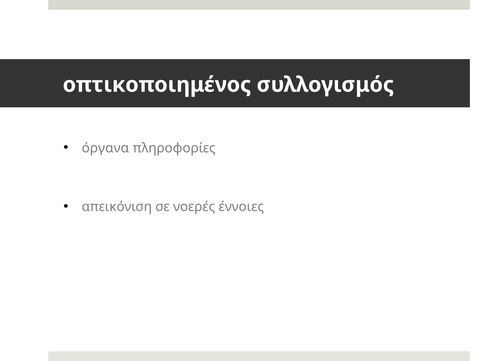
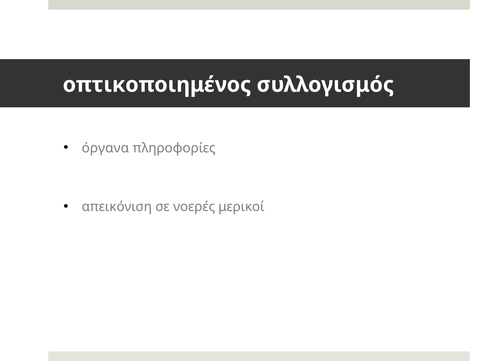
έννοιες: έννοιες -> μερικοί (241, 207)
